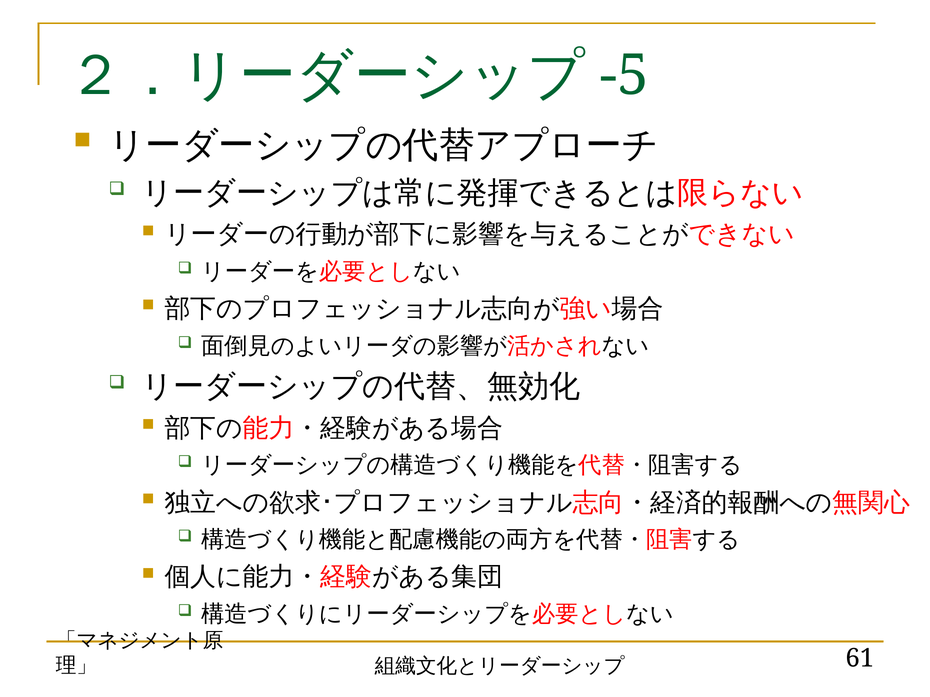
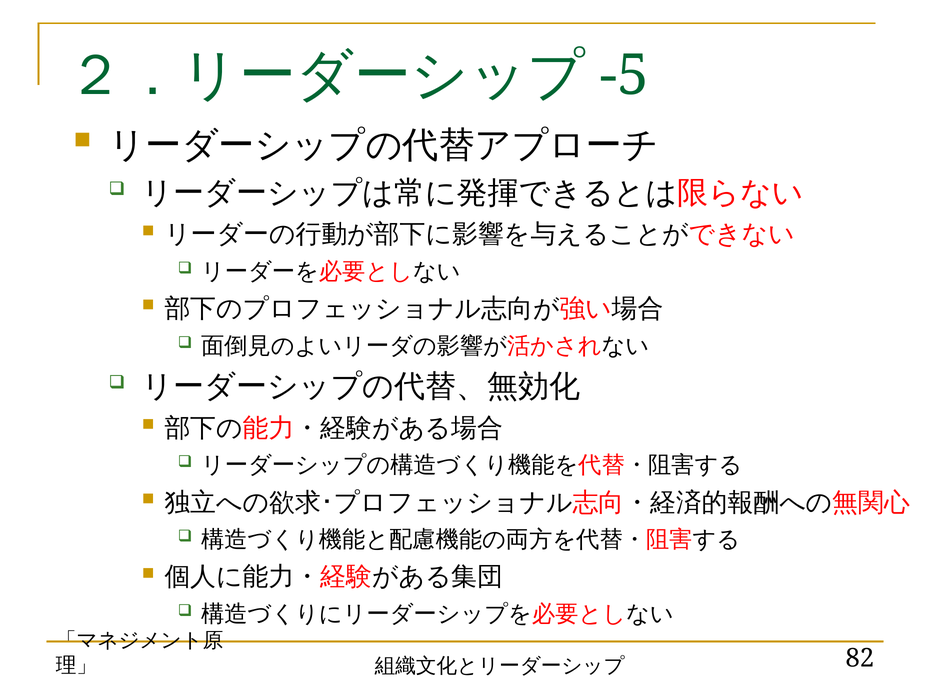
61: 61 -> 82 (860, 659)
